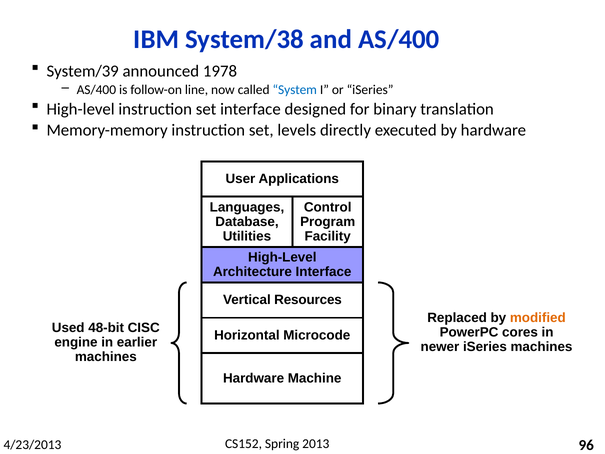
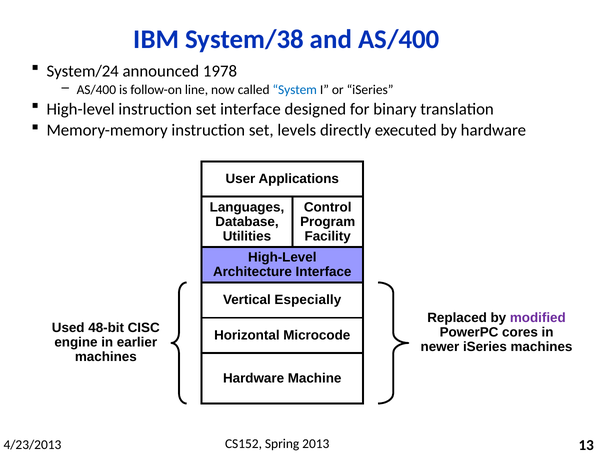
System/39: System/39 -> System/24 (83, 71)
Resources: Resources -> Especially (308, 300)
modified colour: orange -> purple (538, 318)
96: 96 -> 13 (586, 445)
